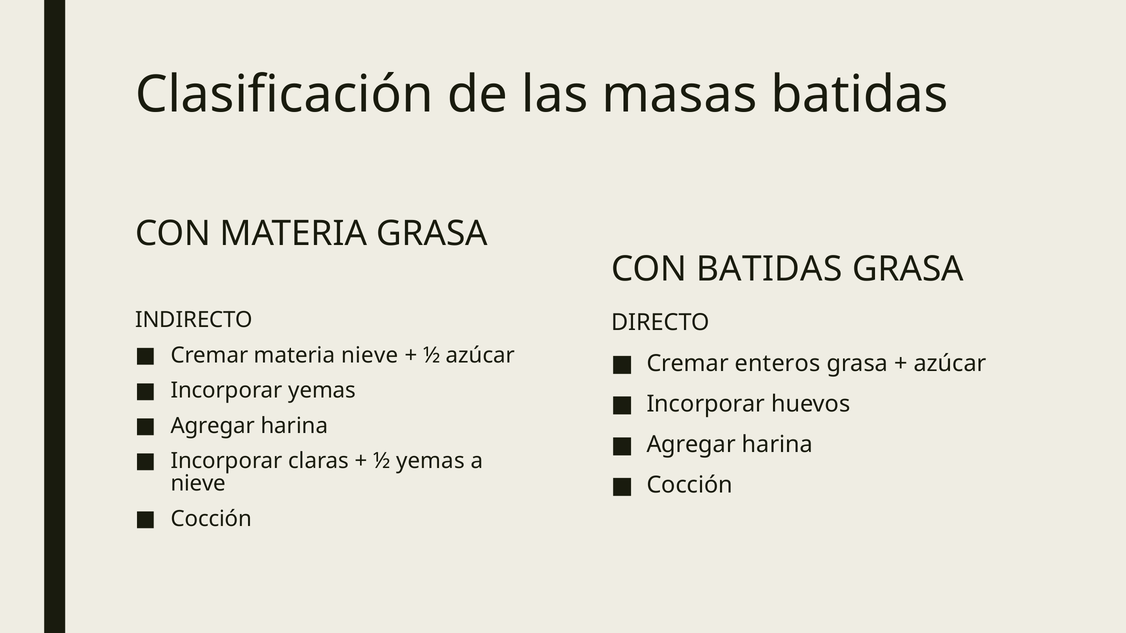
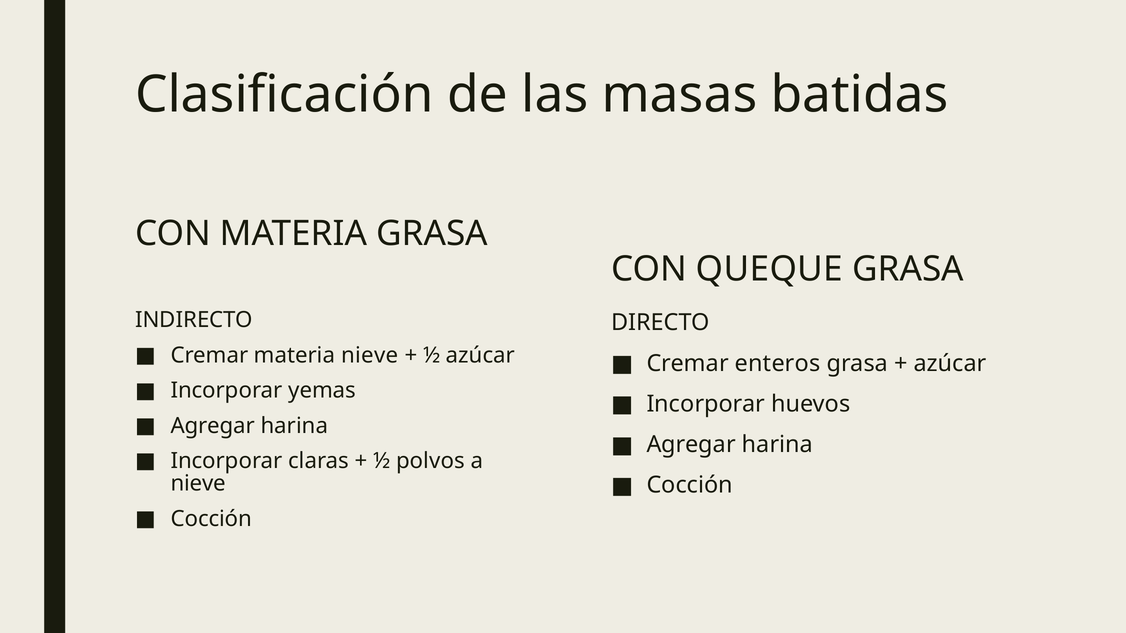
CON BATIDAS: BATIDAS -> QUEQUE (769, 269)
½ yemas: yemas -> polvos (430, 461)
